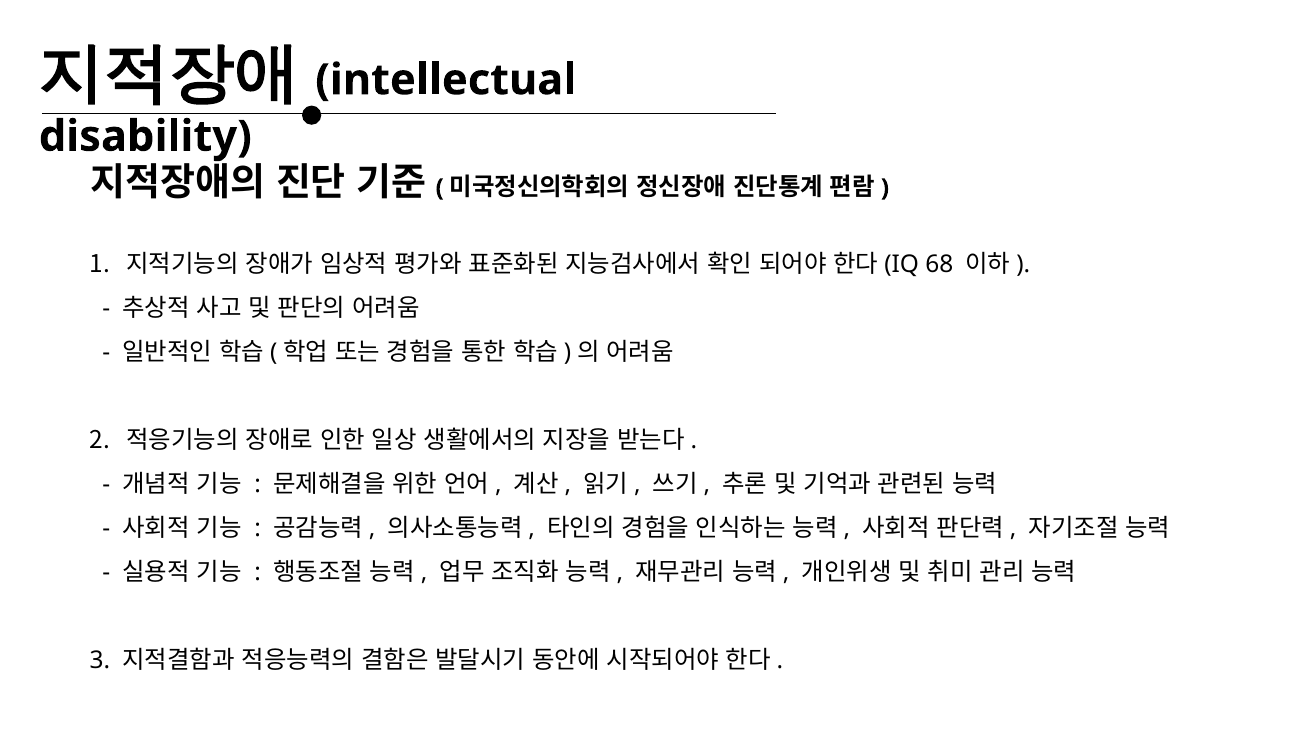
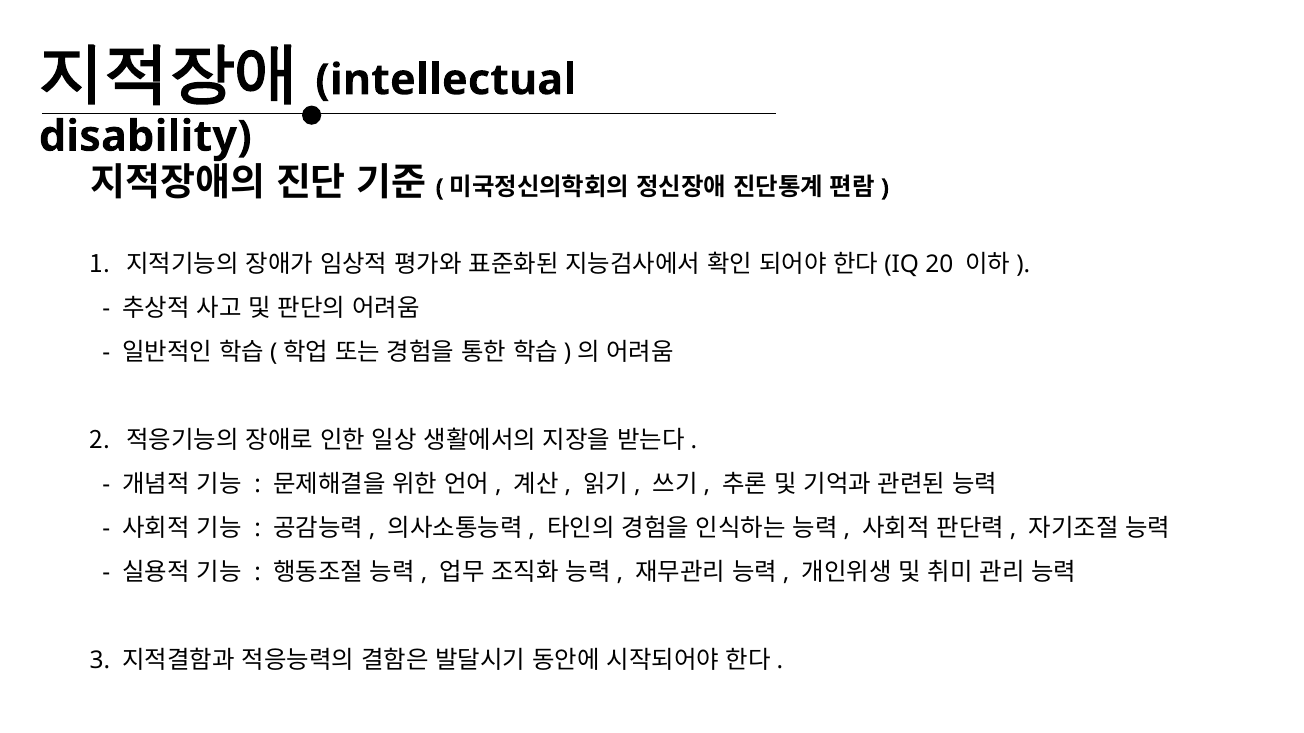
68: 68 -> 20 (939, 265)
